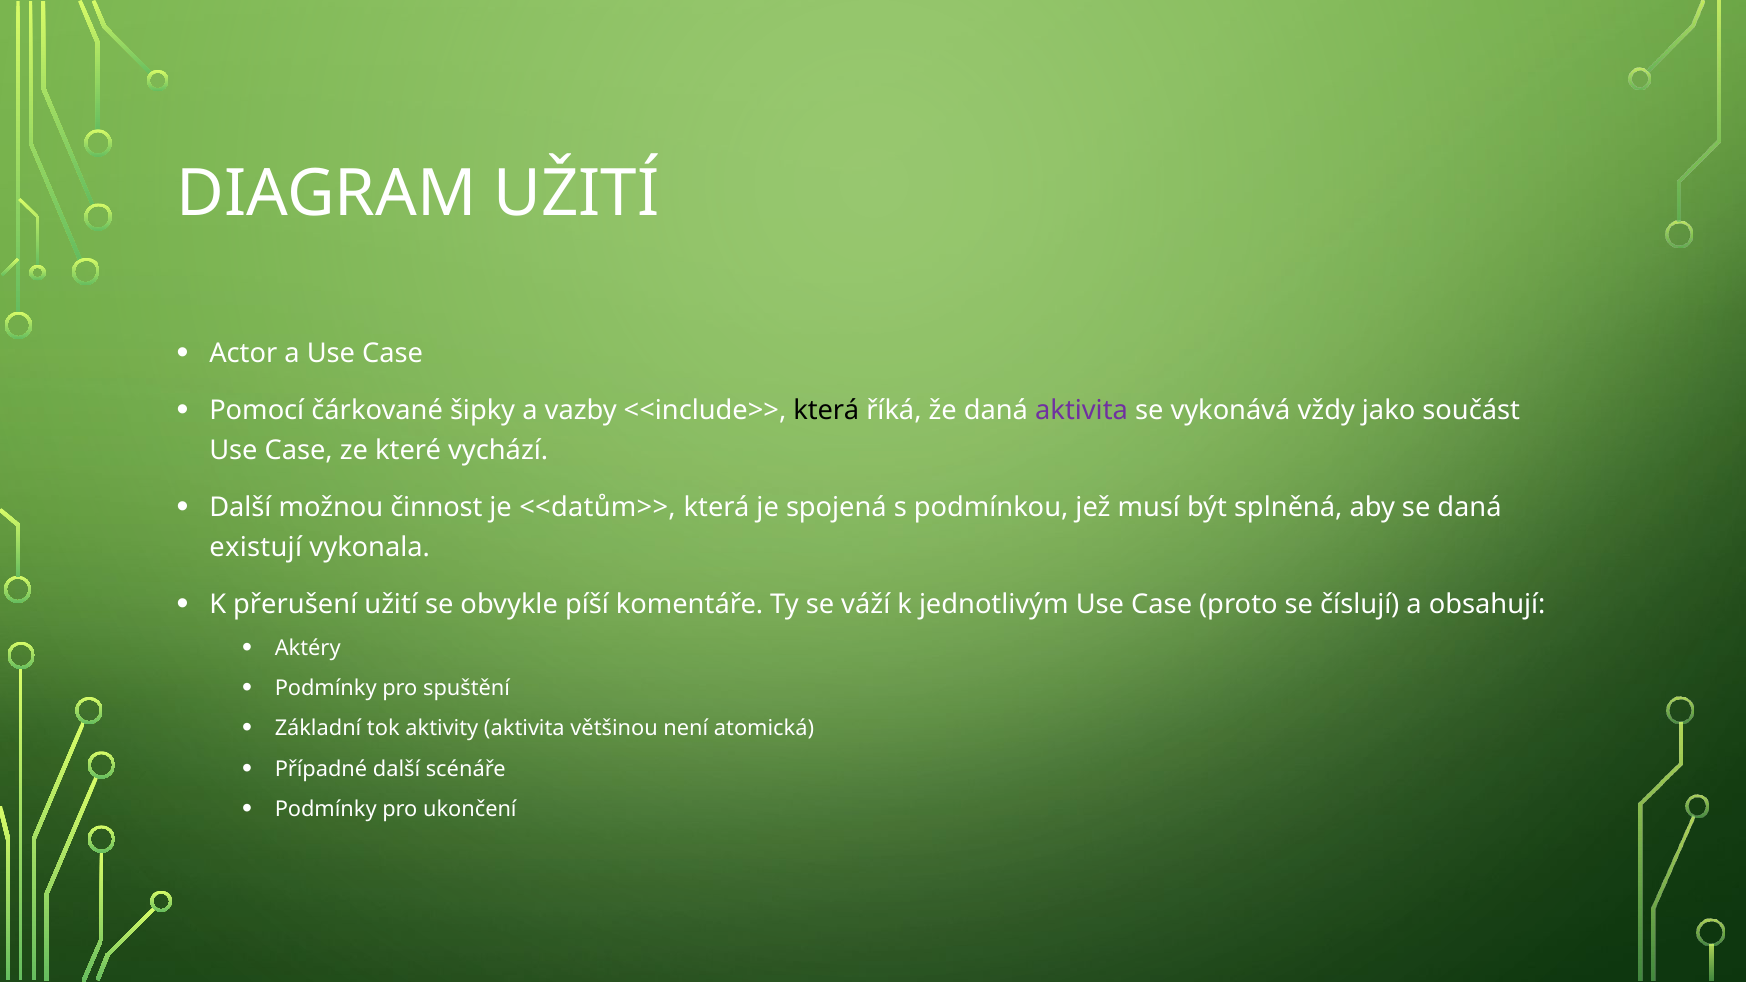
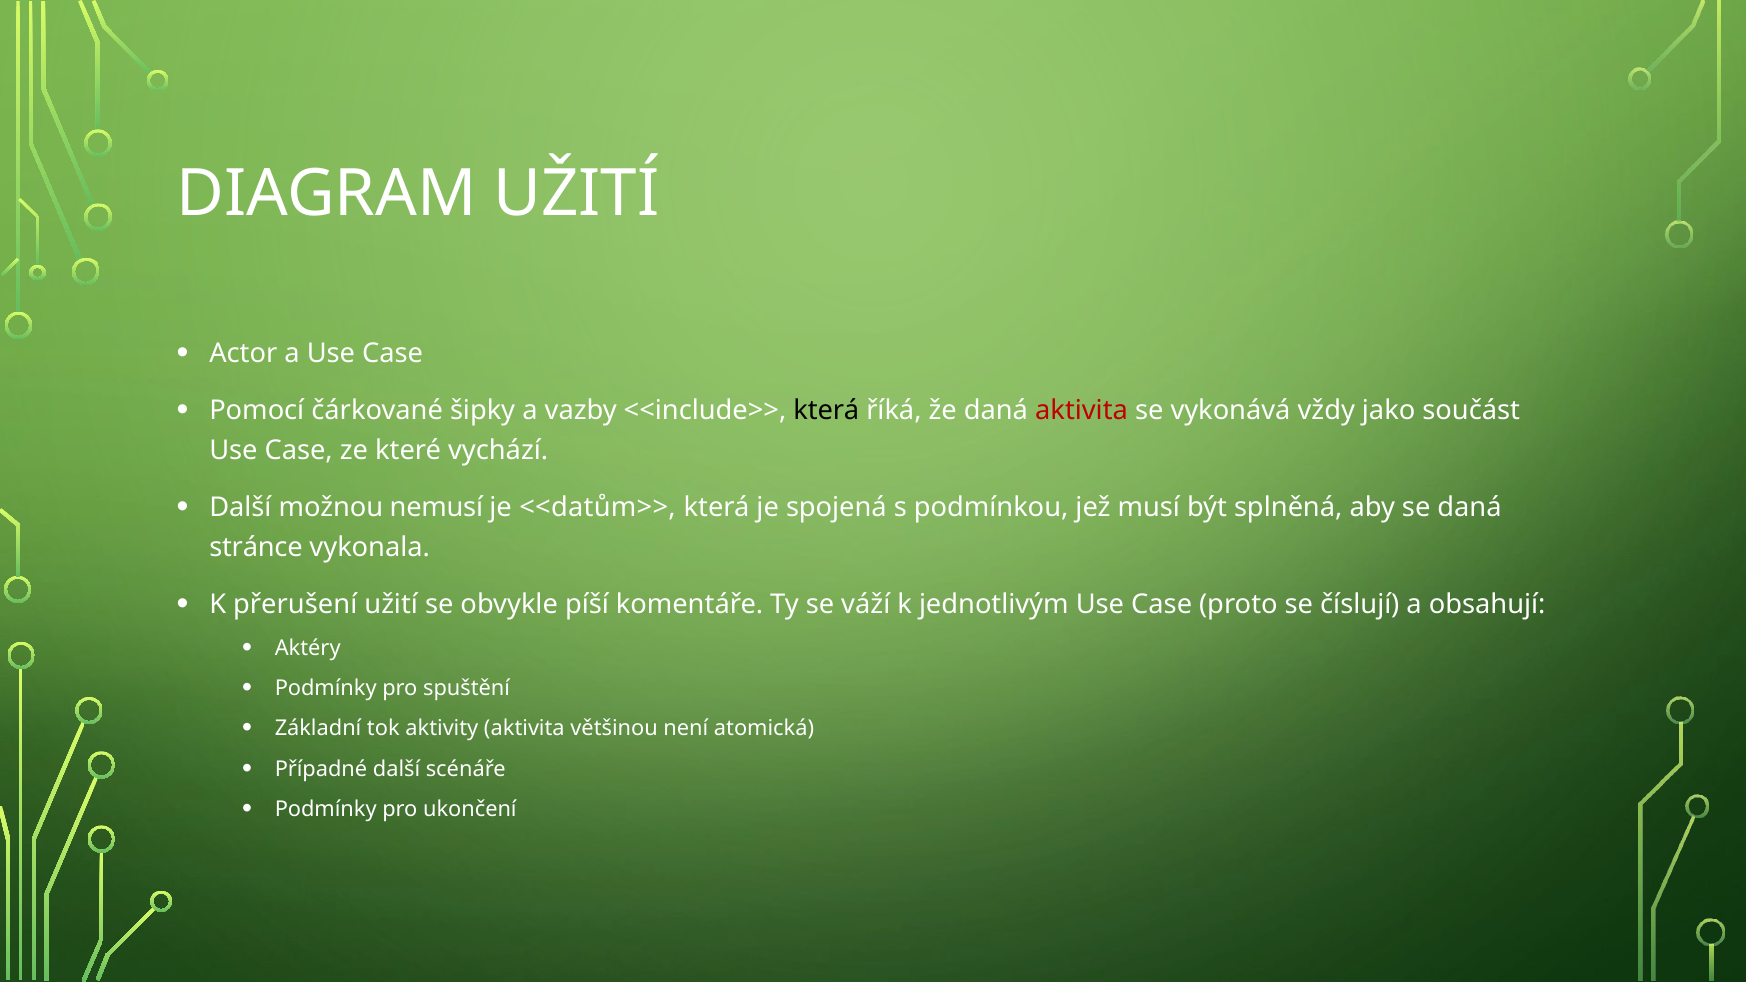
aktivita colour: purple -> red (1082, 411)
činnost: činnost -> nemusí (436, 508)
existují: existují -> stránce (256, 547)
